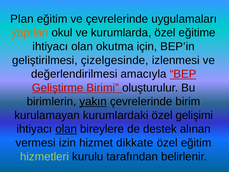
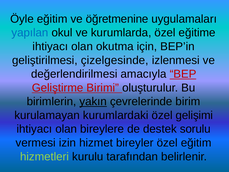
Plan: Plan -> Öyle (22, 19)
ve çevrelerinde: çevrelerinde -> öğretmenine (117, 19)
yapılan colour: orange -> blue (30, 33)
olan underline: present -> none (66, 129)
alınan: alınan -> sorulu (195, 129)
dikkate: dikkate -> bireyler (135, 143)
